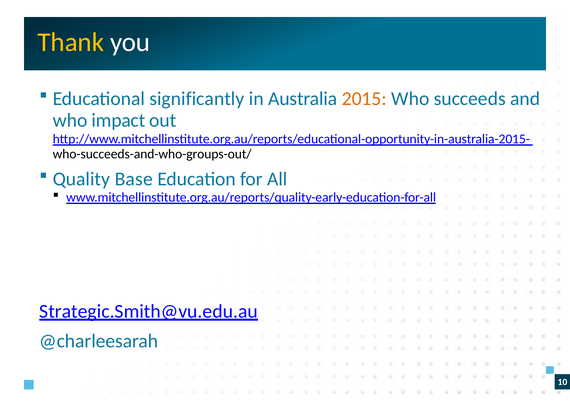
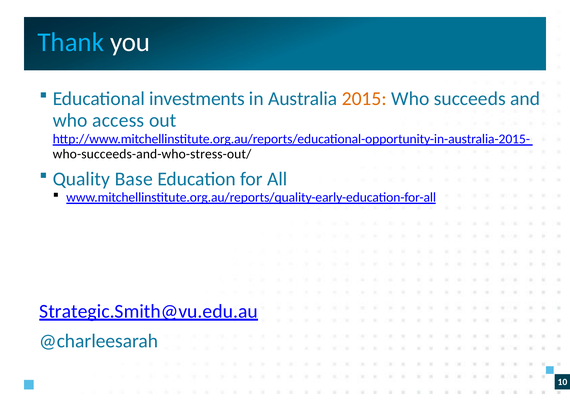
Thank colour: yellow -> light blue (71, 42)
significantly: significantly -> investments (197, 99)
impact: impact -> access (118, 120)
who-succeeds-and-who-groups-out/: who-succeeds-and-who-groups-out/ -> who-succeeds-and-who-stress-out/ (152, 154)
